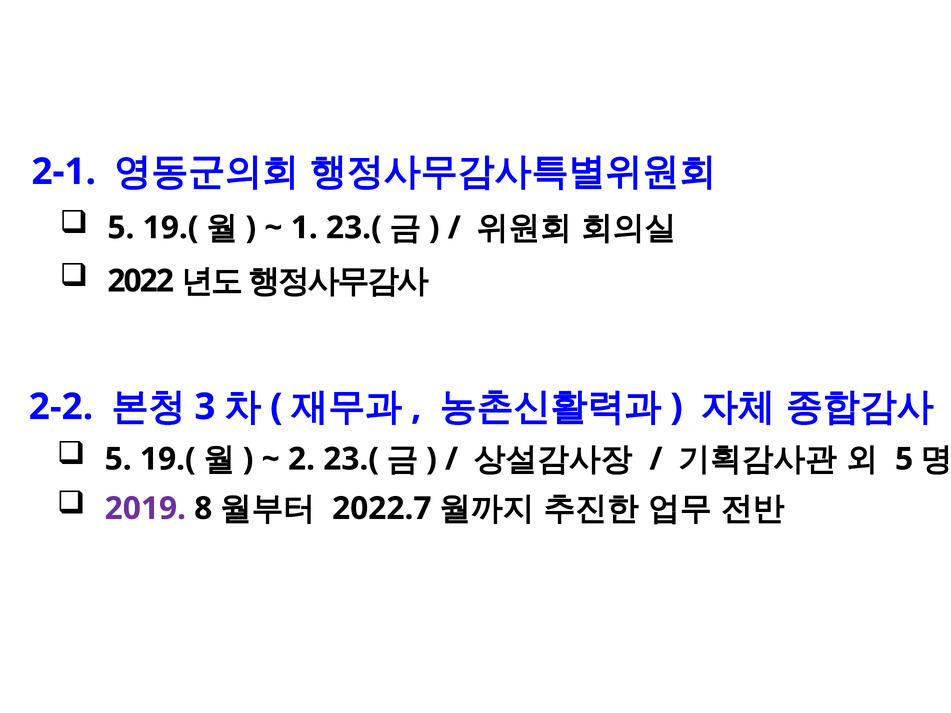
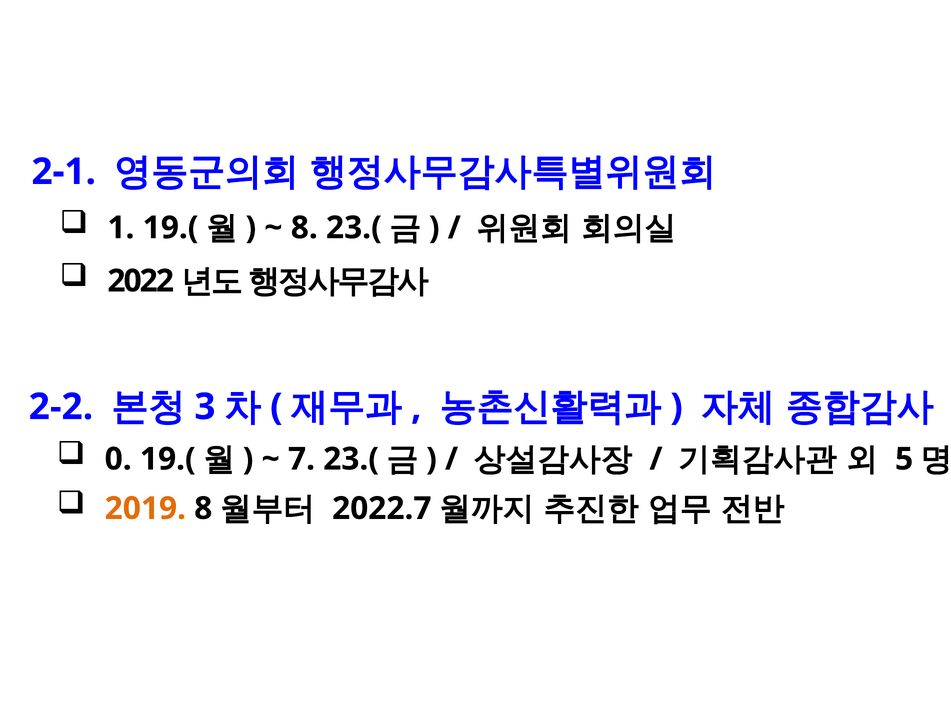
5: 5 -> 1 (121, 228)
1: 1 -> 8 (304, 228)
5: 5 -> 0 (118, 459)
2: 2 -> 7 (302, 459)
2019 colour: purple -> orange (145, 509)
